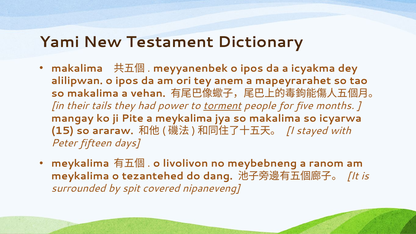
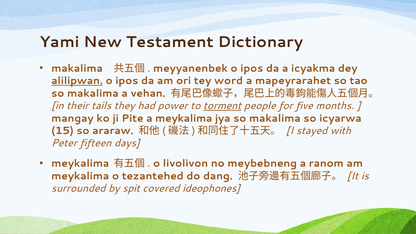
alilipwan underline: none -> present (77, 81)
anem: anem -> word (229, 81)
nipaneveng: nipaneveng -> ideophones (211, 188)
